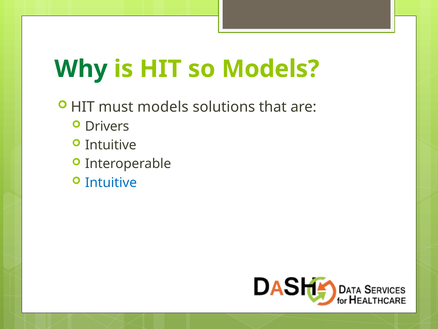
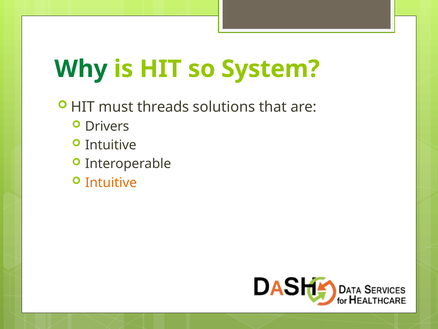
so Models: Models -> System (271, 69)
must models: models -> threads (163, 107)
Intuitive colour: blue -> orange (111, 182)
